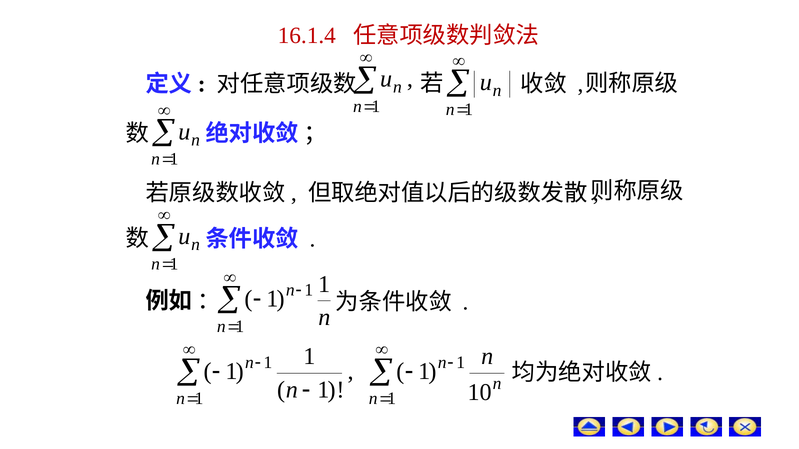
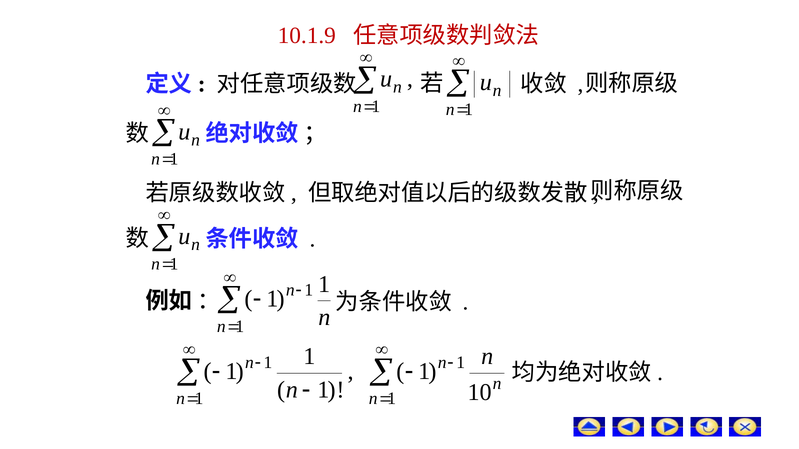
16.1.4: 16.1.4 -> 10.1.9 (307, 36)
